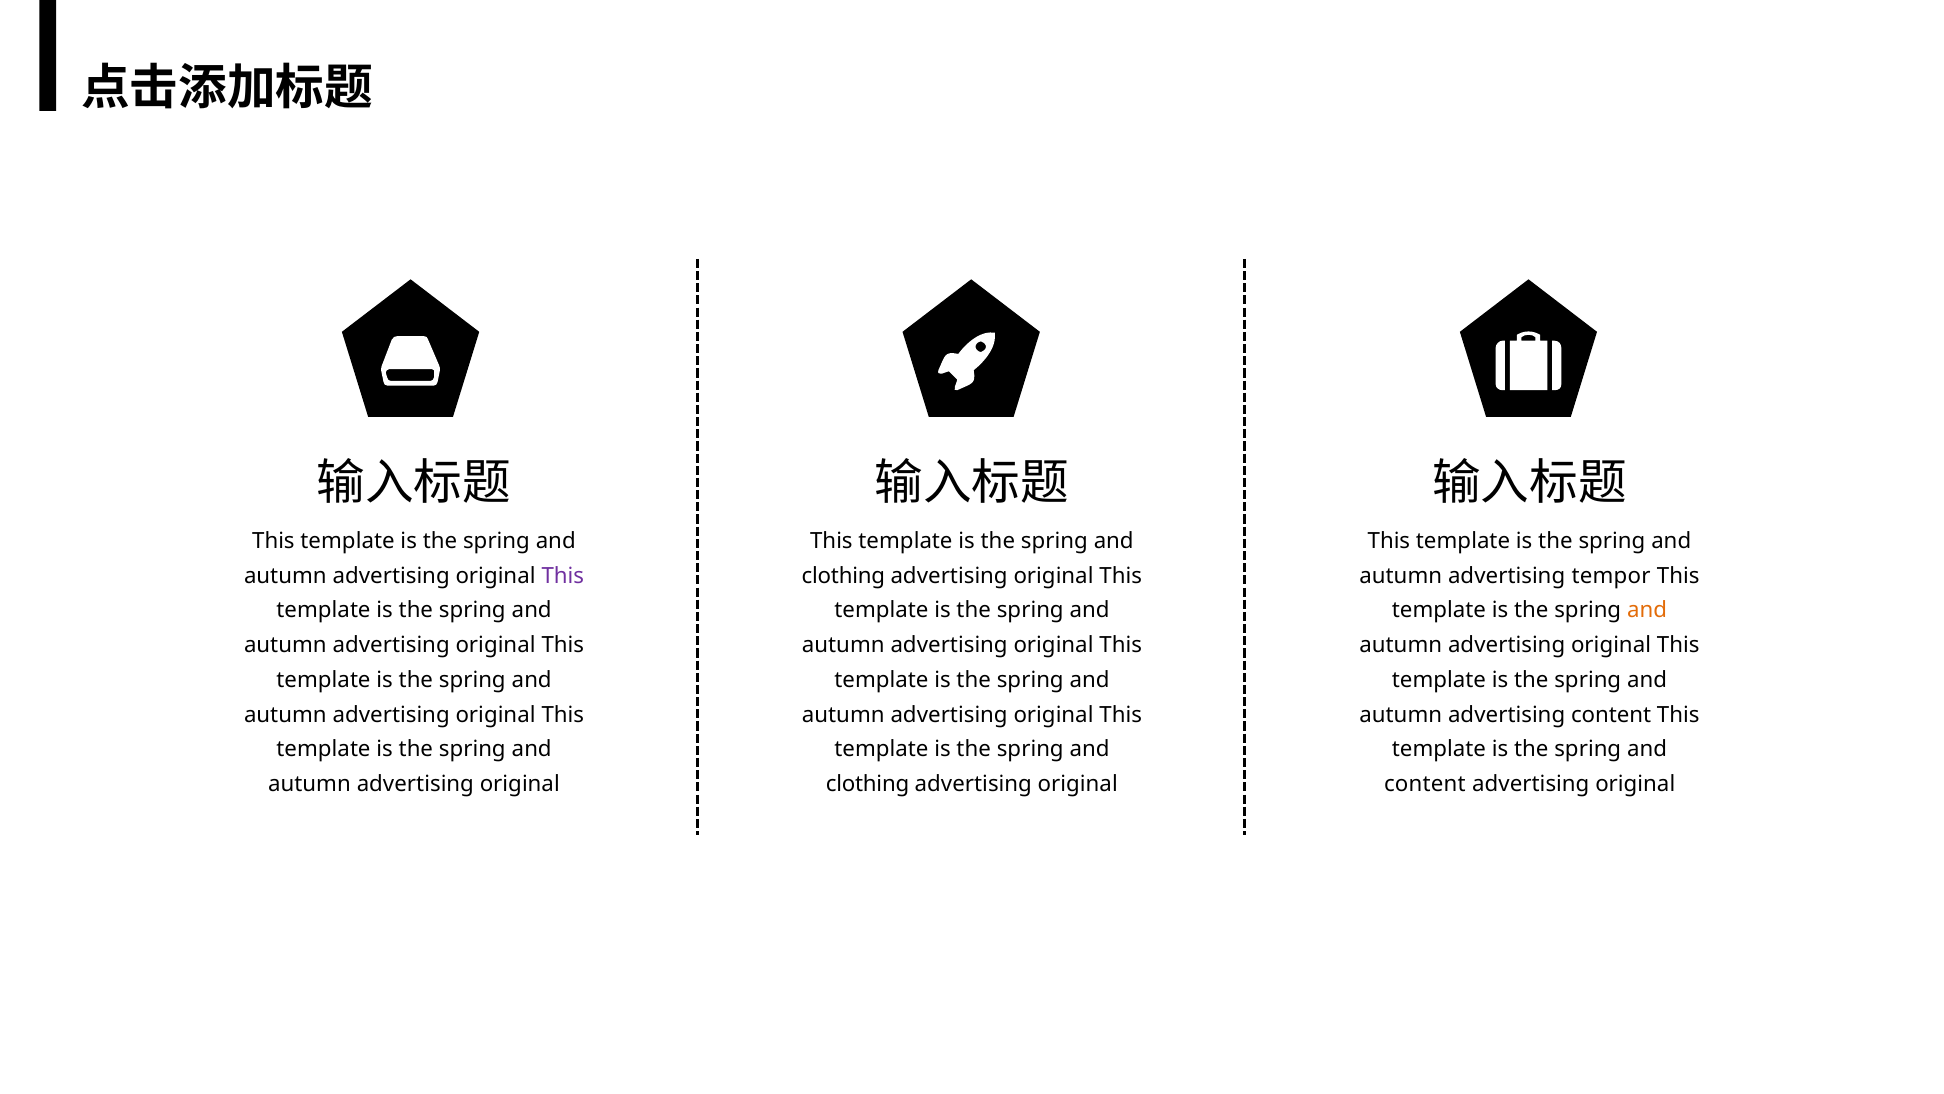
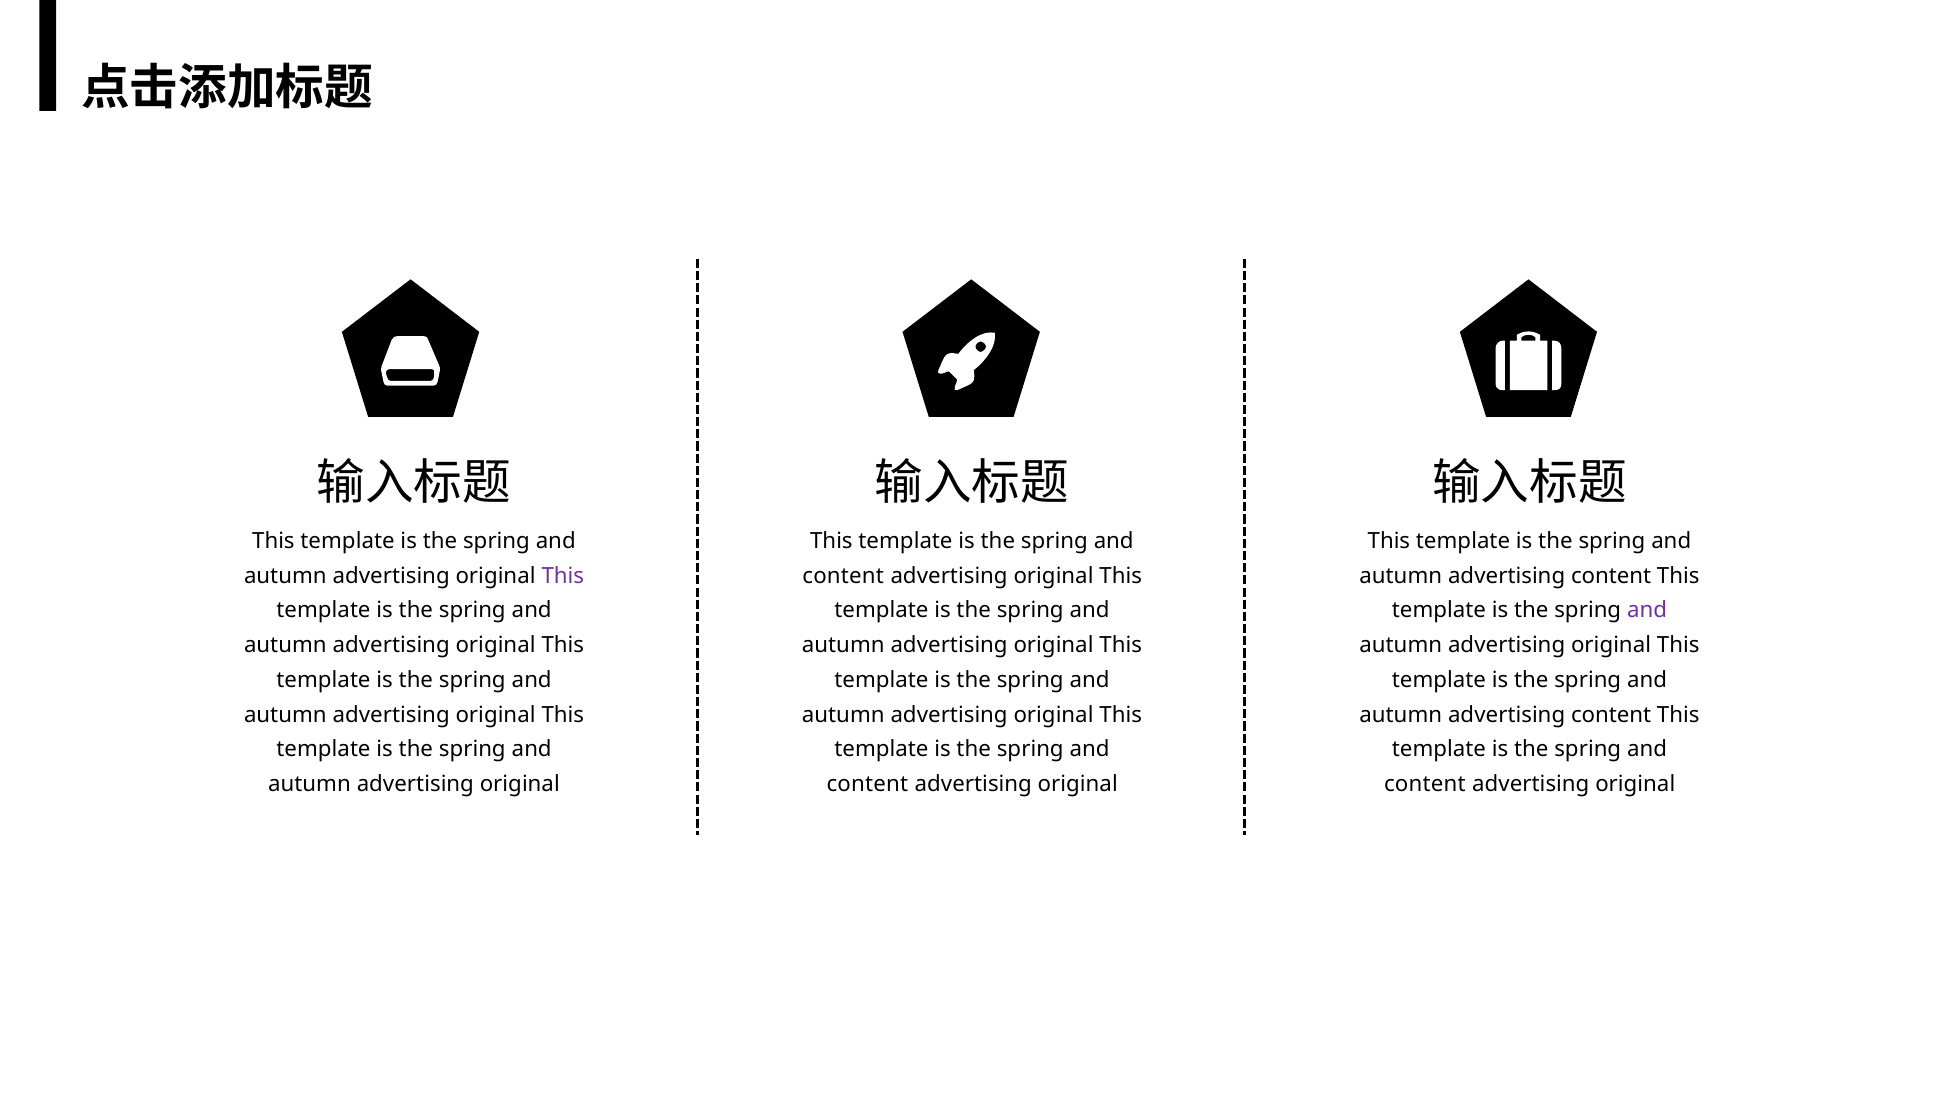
clothing: clothing -> content (843, 576)
tempor: tempor -> content (1611, 576)
and colour: orange -> purple (1647, 610)
clothing: clothing -> content (867, 784)
